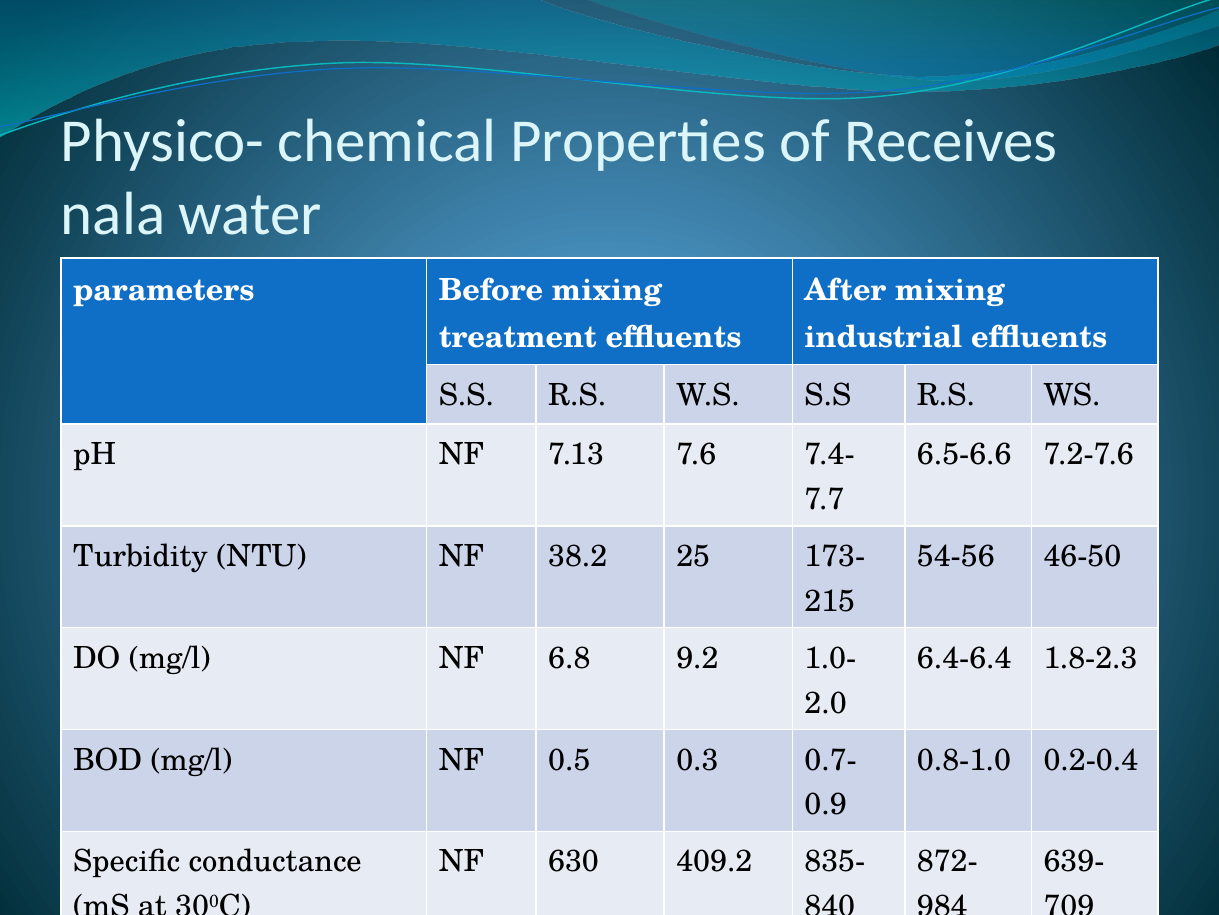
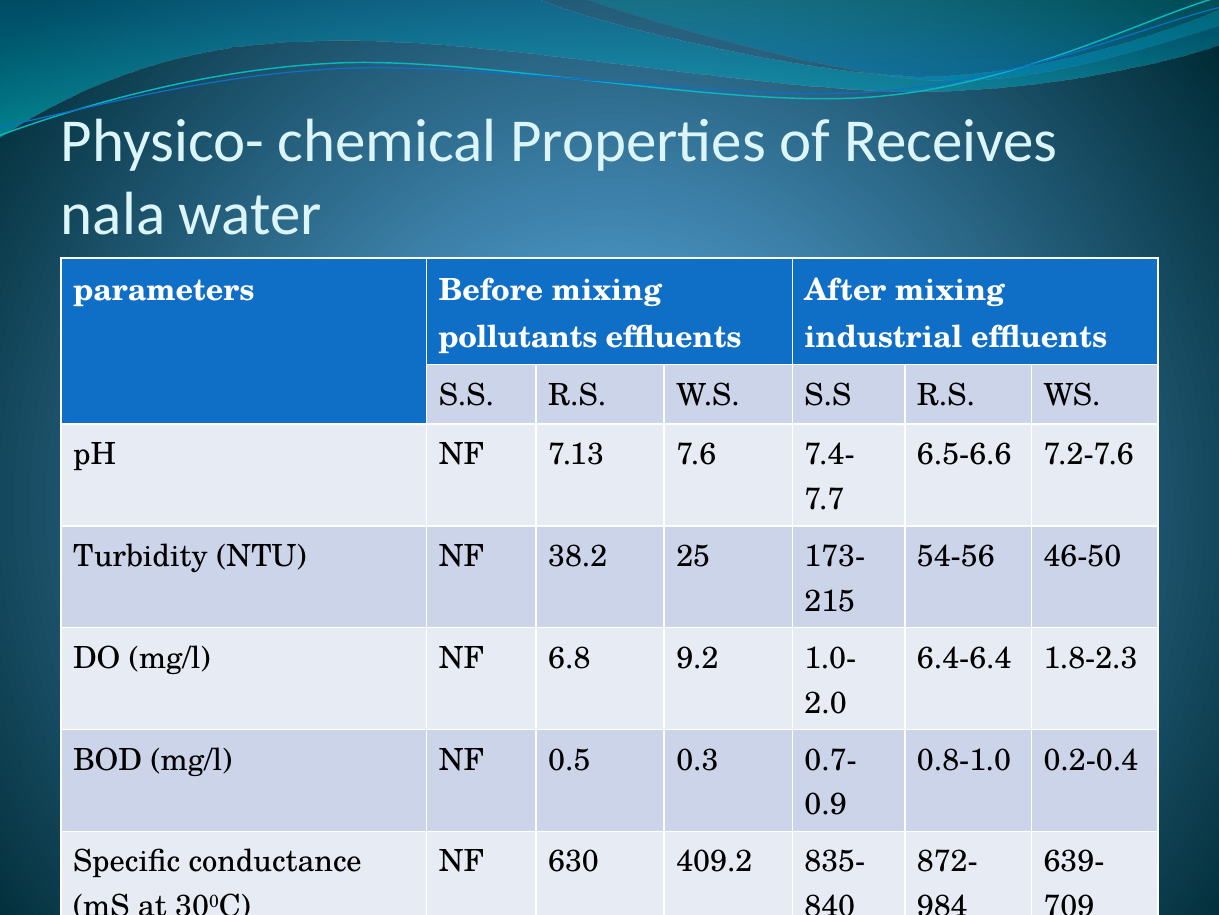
treatment: treatment -> pollutants (518, 337)
